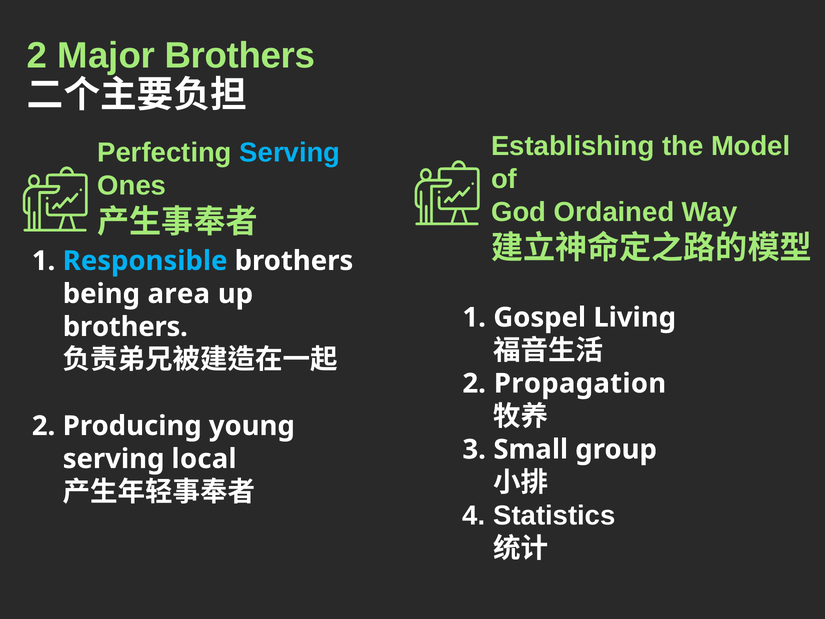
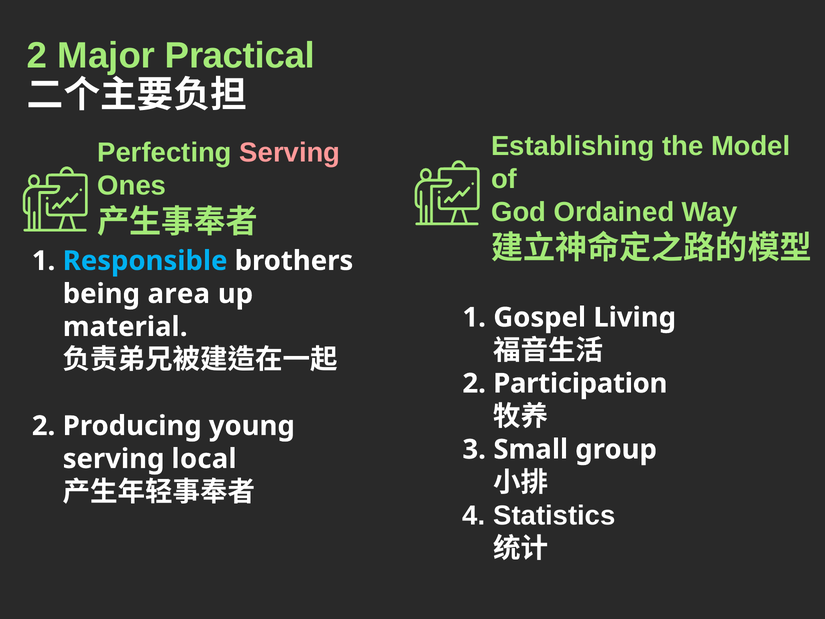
Major Brothers: Brothers -> Practical (240, 56)
Serving colour: light blue -> pink (290, 153)
brothers: brothers -> material (125, 327)
Propagation: Propagation -> Participation (580, 383)
